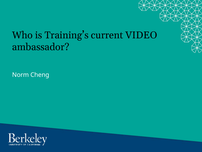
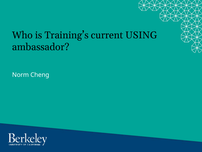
VIDEO: VIDEO -> USING (141, 35)
